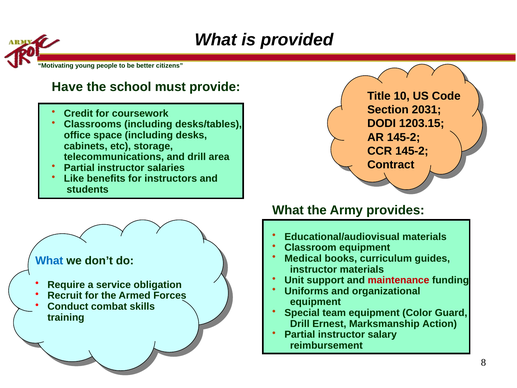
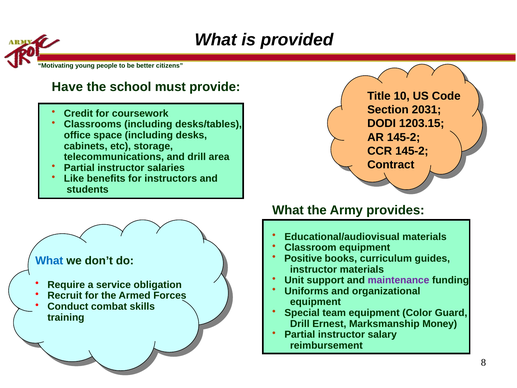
Medical: Medical -> Positive (303, 258)
maintenance colour: red -> purple (399, 280)
Action: Action -> Money (440, 324)
